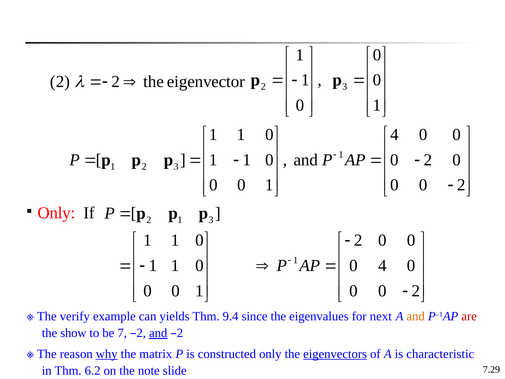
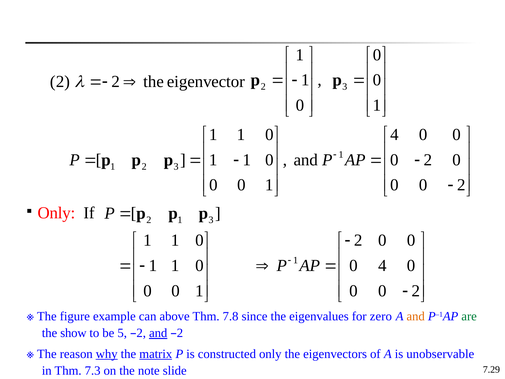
verify: verify -> figure (75, 316)
yields: yields -> above (175, 316)
9.4: 9.4 -> 7.8 (231, 316)
next: next -> zero (381, 316)
are colour: red -> green (469, 316)
7: 7 -> 5 (122, 333)
matrix underline: none -> present (156, 354)
eigenvectors underline: present -> none (335, 354)
characteristic: characteristic -> unobservable (440, 354)
6.2: 6.2 -> 7.3 (93, 370)
